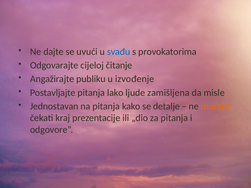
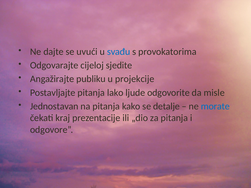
čitanje: čitanje -> sjedite (119, 65)
izvođenje: izvođenje -> projekcije (135, 79)
zamišljena: zamišljena -> odgovorite (168, 93)
morate colour: orange -> blue (215, 106)
